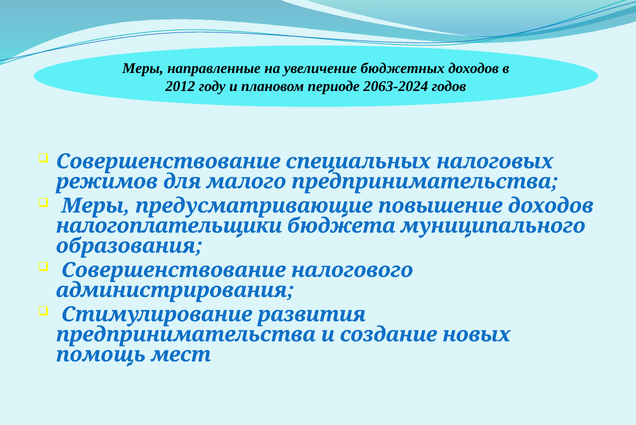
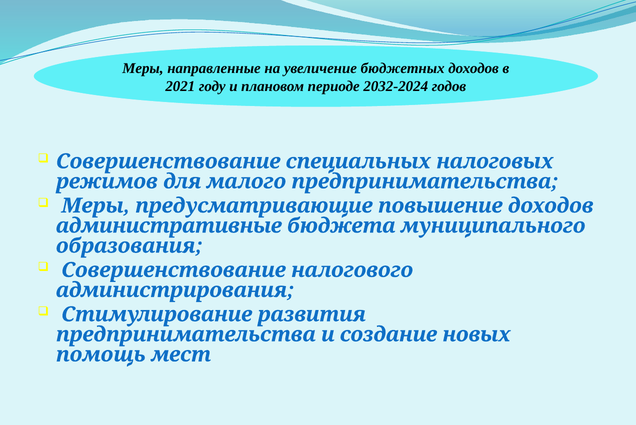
2012: 2012 -> 2021 (180, 86)
2063-2024: 2063-2024 -> 2032-2024 (396, 86)
налогоплательщики: налогоплательщики -> административные (169, 226)
